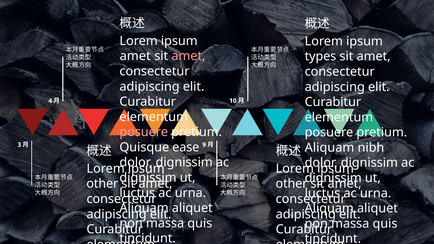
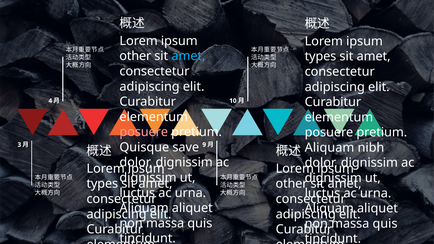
amet: amet -> other (135, 56)
amet colour: pink -> light blue (188, 56)
ease: ease -> save (186, 147)
other: other -> types (102, 184)
